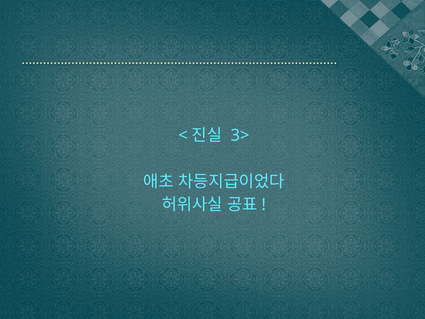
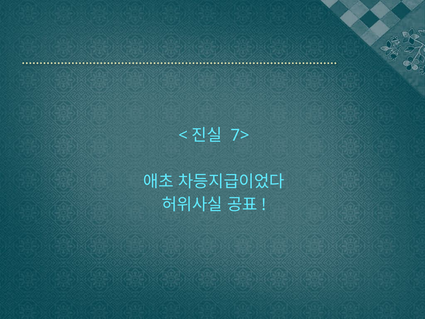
3>: 3> -> 7> (240, 135)
